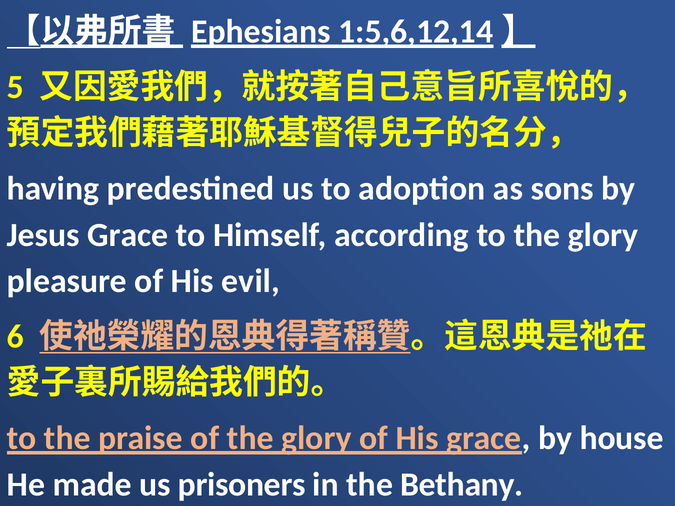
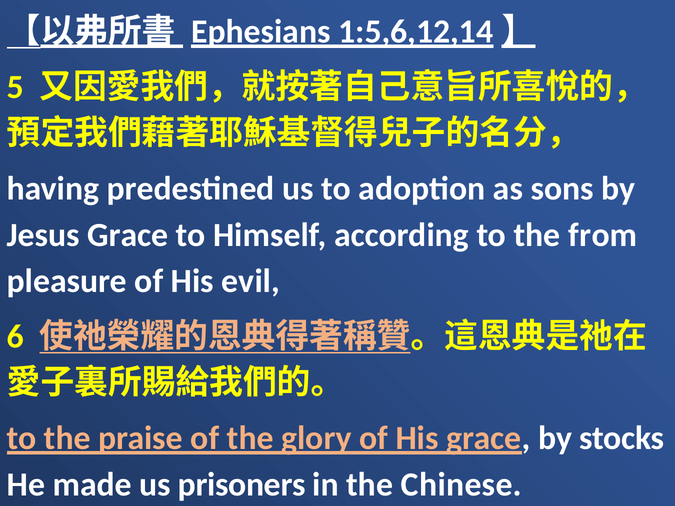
to the glory: glory -> from (603, 235)
house: house -> stocks (622, 438)
Bethany: Bethany -> Chinese (461, 485)
